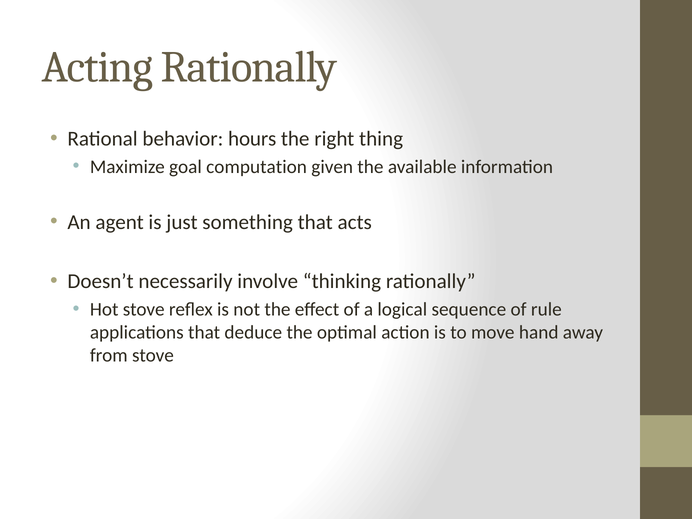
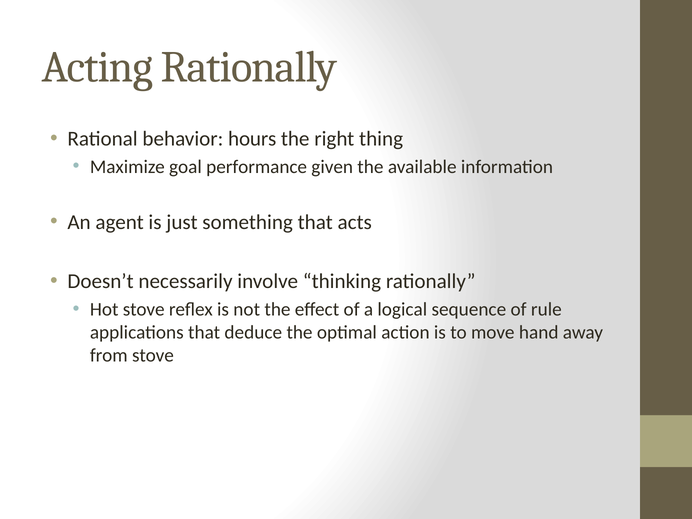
computation: computation -> performance (257, 167)
